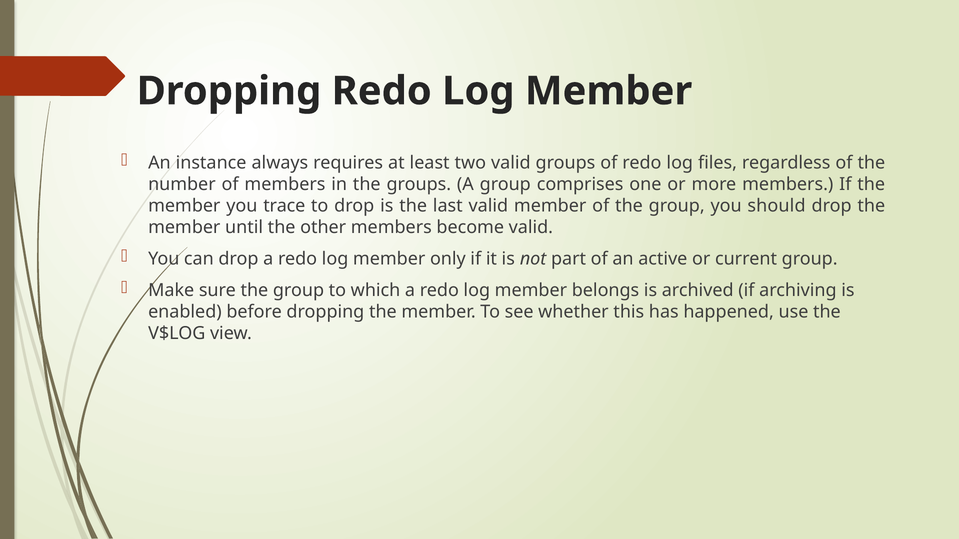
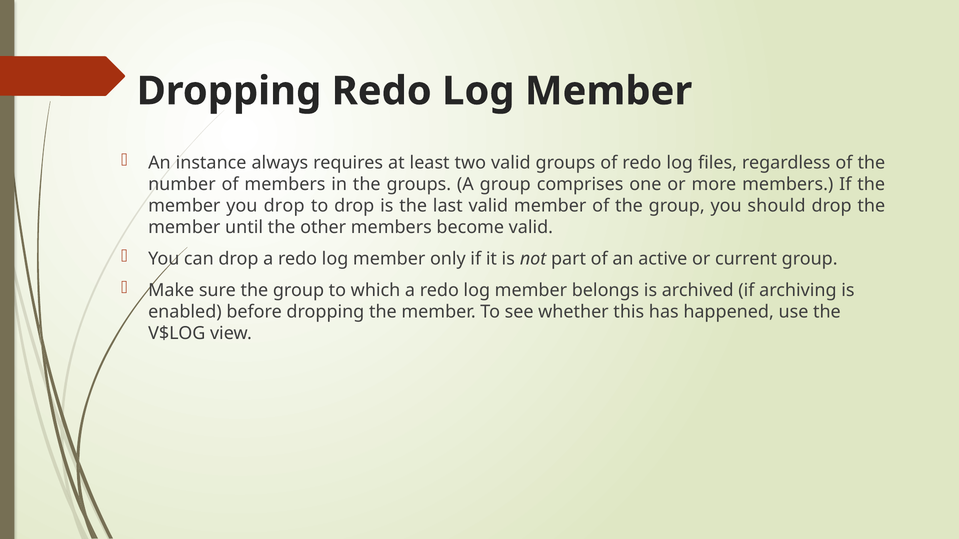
you trace: trace -> drop (284, 206)
